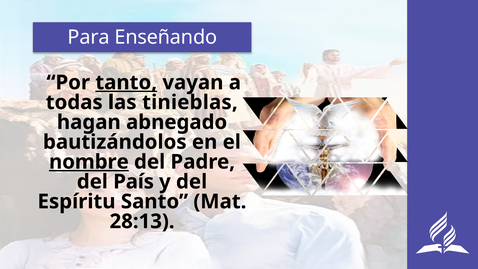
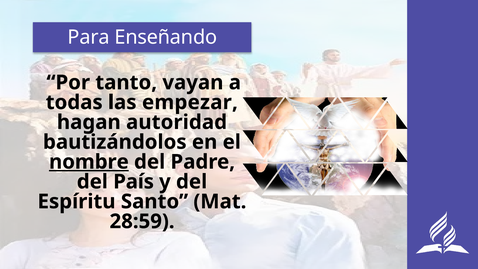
tanto underline: present -> none (126, 82)
tinieblas: tinieblas -> empezar (190, 102)
abnegado: abnegado -> autoridad (177, 122)
28:13: 28:13 -> 28:59 (142, 221)
